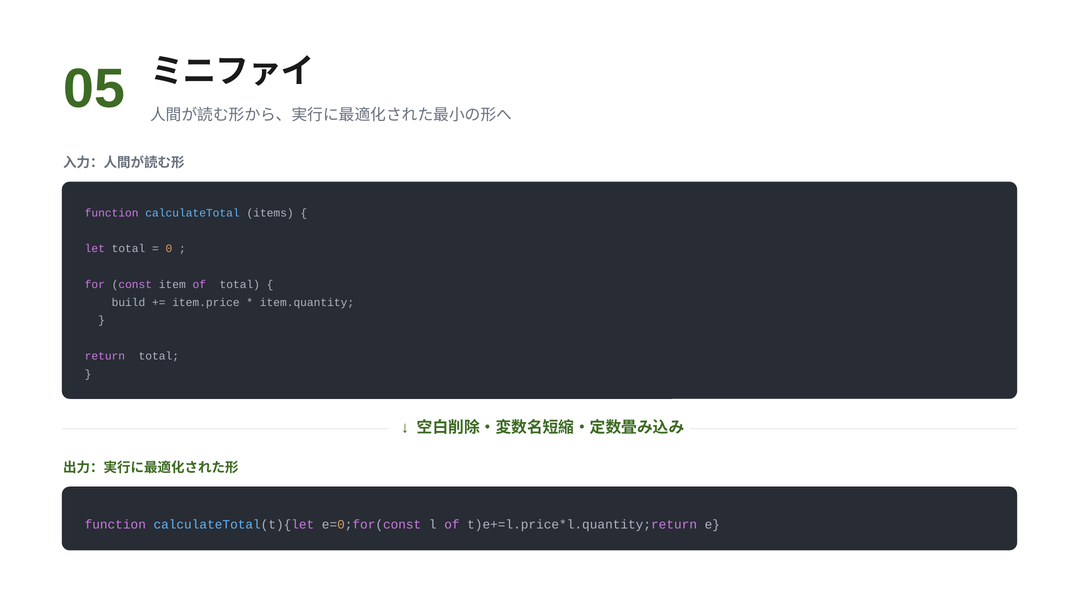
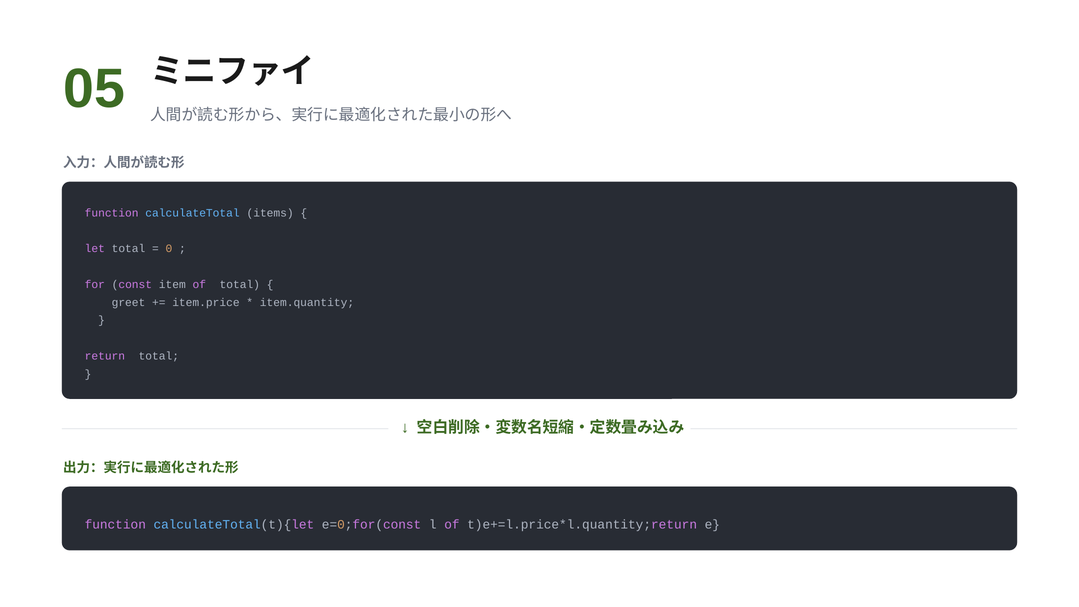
build: build -> greet (128, 302)
